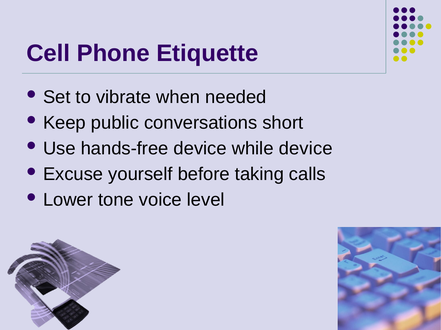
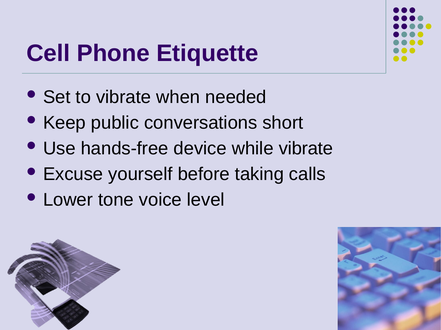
while device: device -> vibrate (306, 149)
